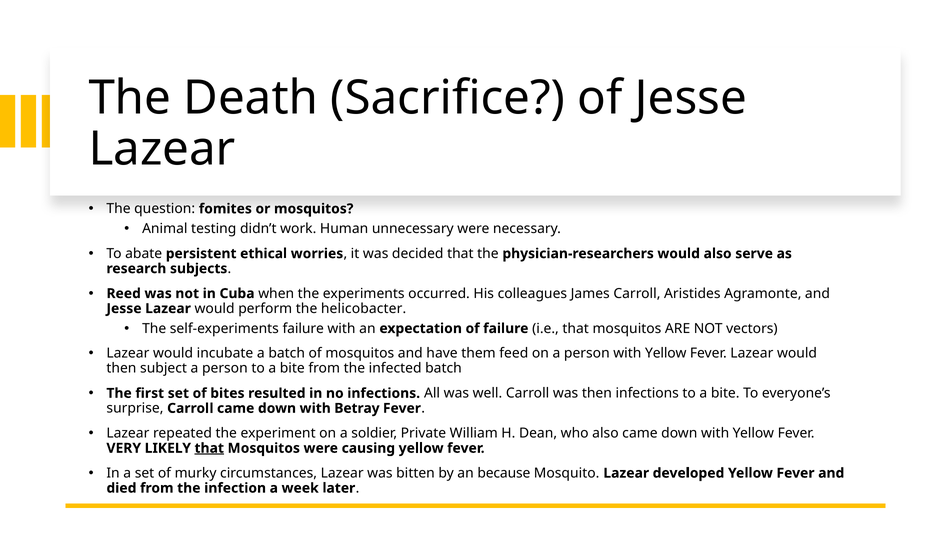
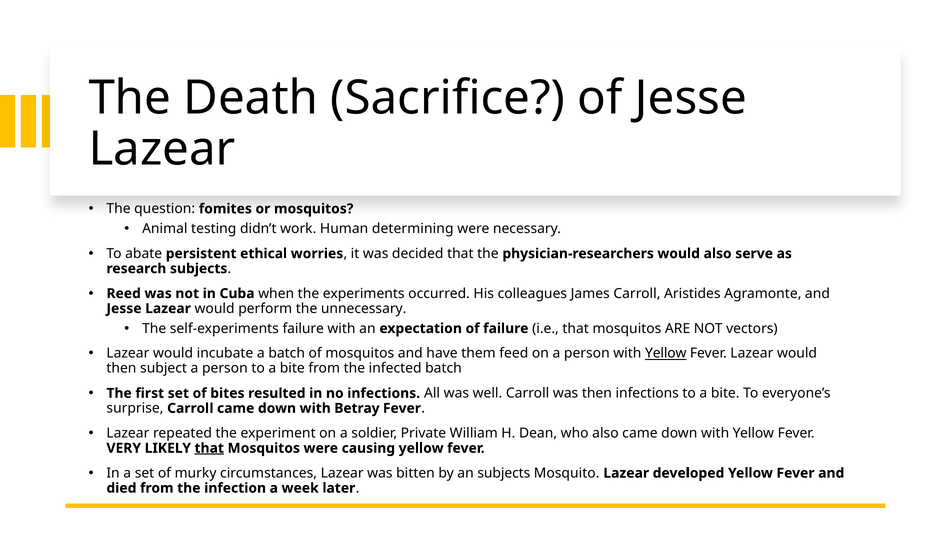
unnecessary: unnecessary -> determining (413, 229)
helicobacter: helicobacter -> unnecessary (364, 308)
Yellow underline: none -> present (666, 353)
an because: because -> subjects (504, 473)
